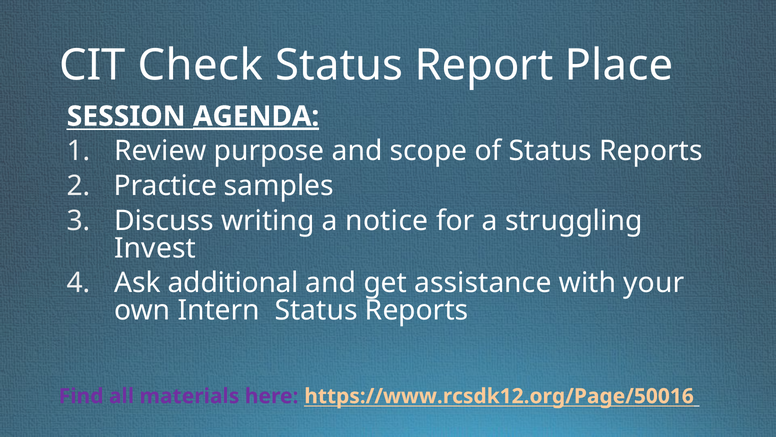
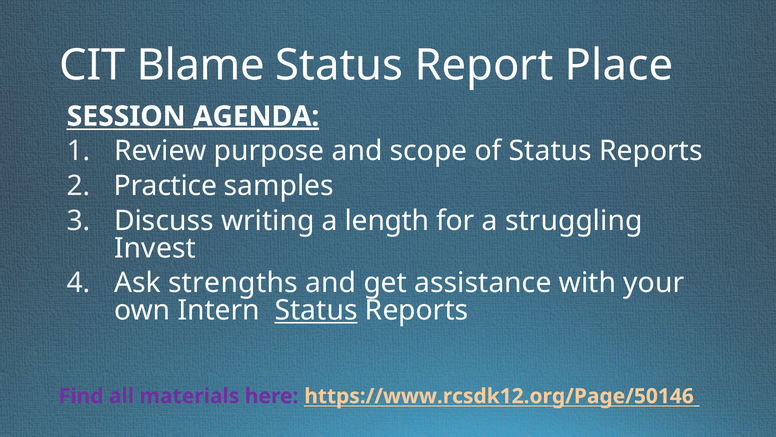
Check: Check -> Blame (201, 65)
notice: notice -> length (387, 220)
additional: additional -> strengths (233, 283)
Status underline: none -> present (316, 310)
https://www.rcsdk12.org/Page/50016: https://www.rcsdk12.org/Page/50016 -> https://www.rcsdk12.org/Page/50146 (499, 396)
